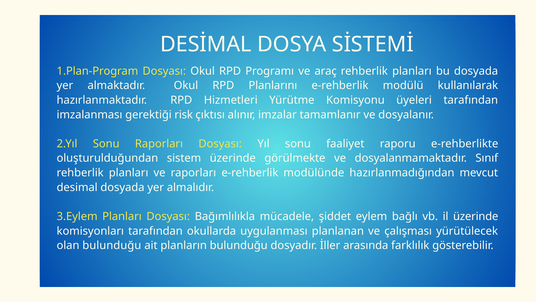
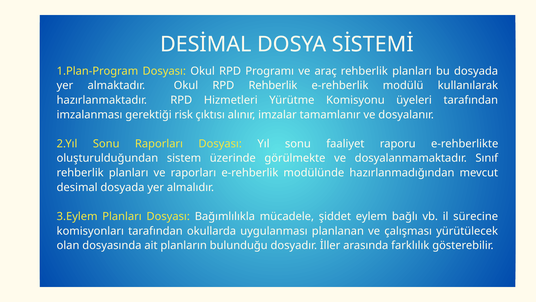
RPD Planlarını: Planlarını -> Rehberlik (273, 85)
il üzerinde: üzerinde -> sürecine (476, 216)
olan bulunduğu: bulunduğu -> dosyasında (112, 245)
